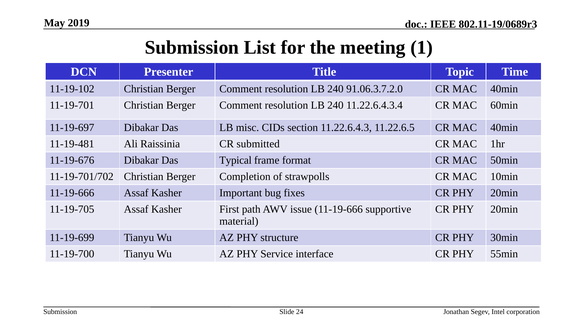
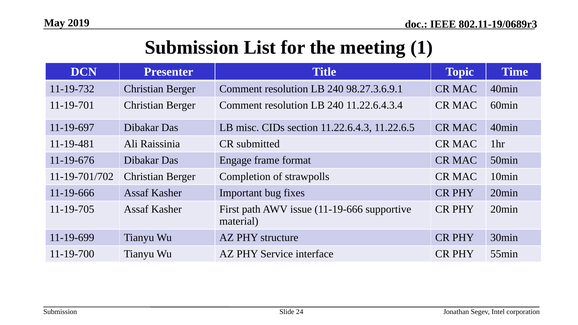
11-19-102: 11-19-102 -> 11-19-732 (72, 89)
91.06.3.7.2.0: 91.06.3.7.2.0 -> 98.27.3.6.9.1 (375, 89)
Typical: Typical -> Engage (235, 160)
